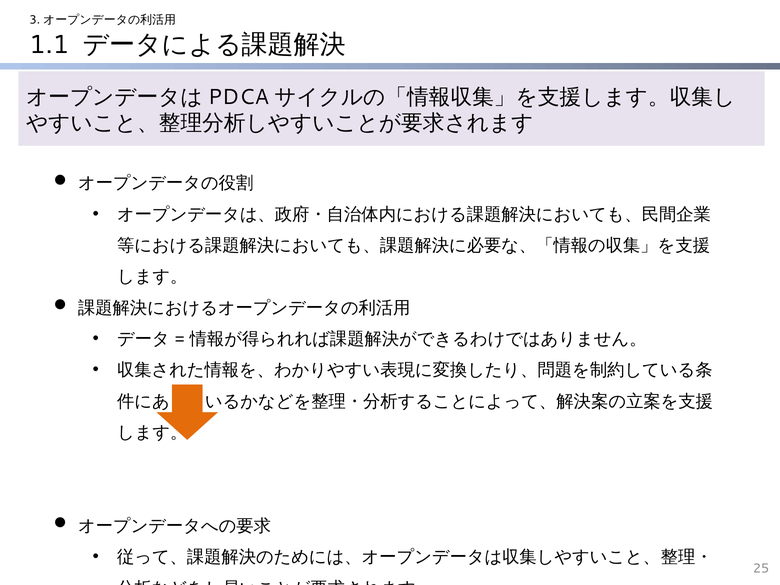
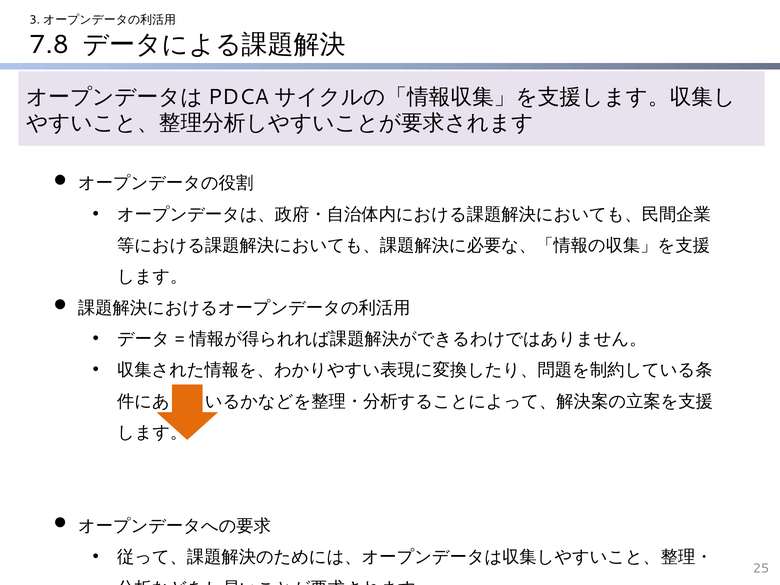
1.1: 1.1 -> 7.8 (49, 45)
